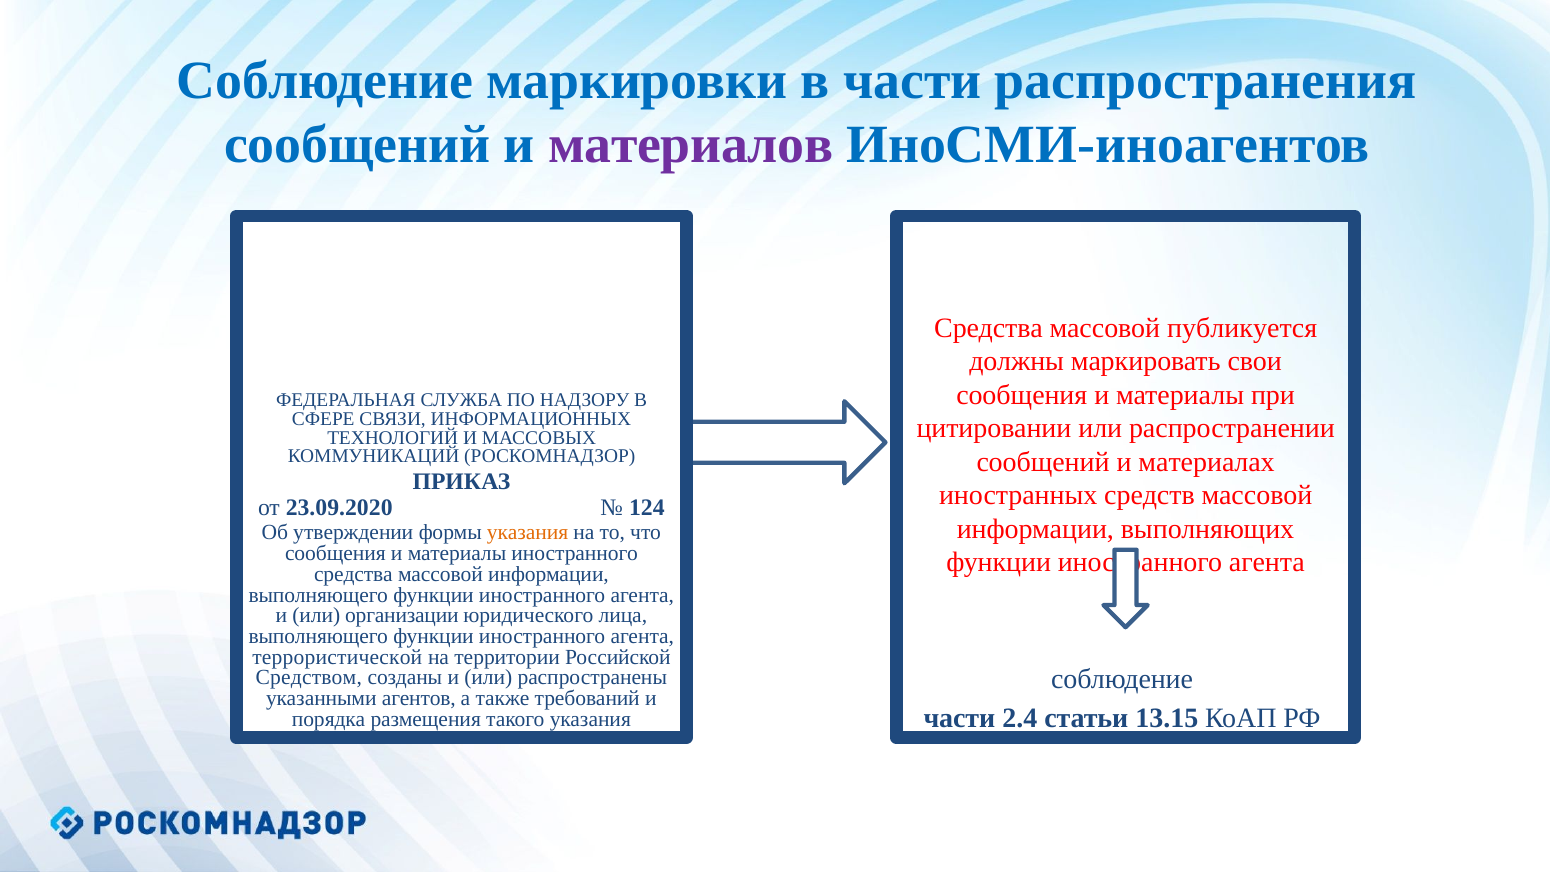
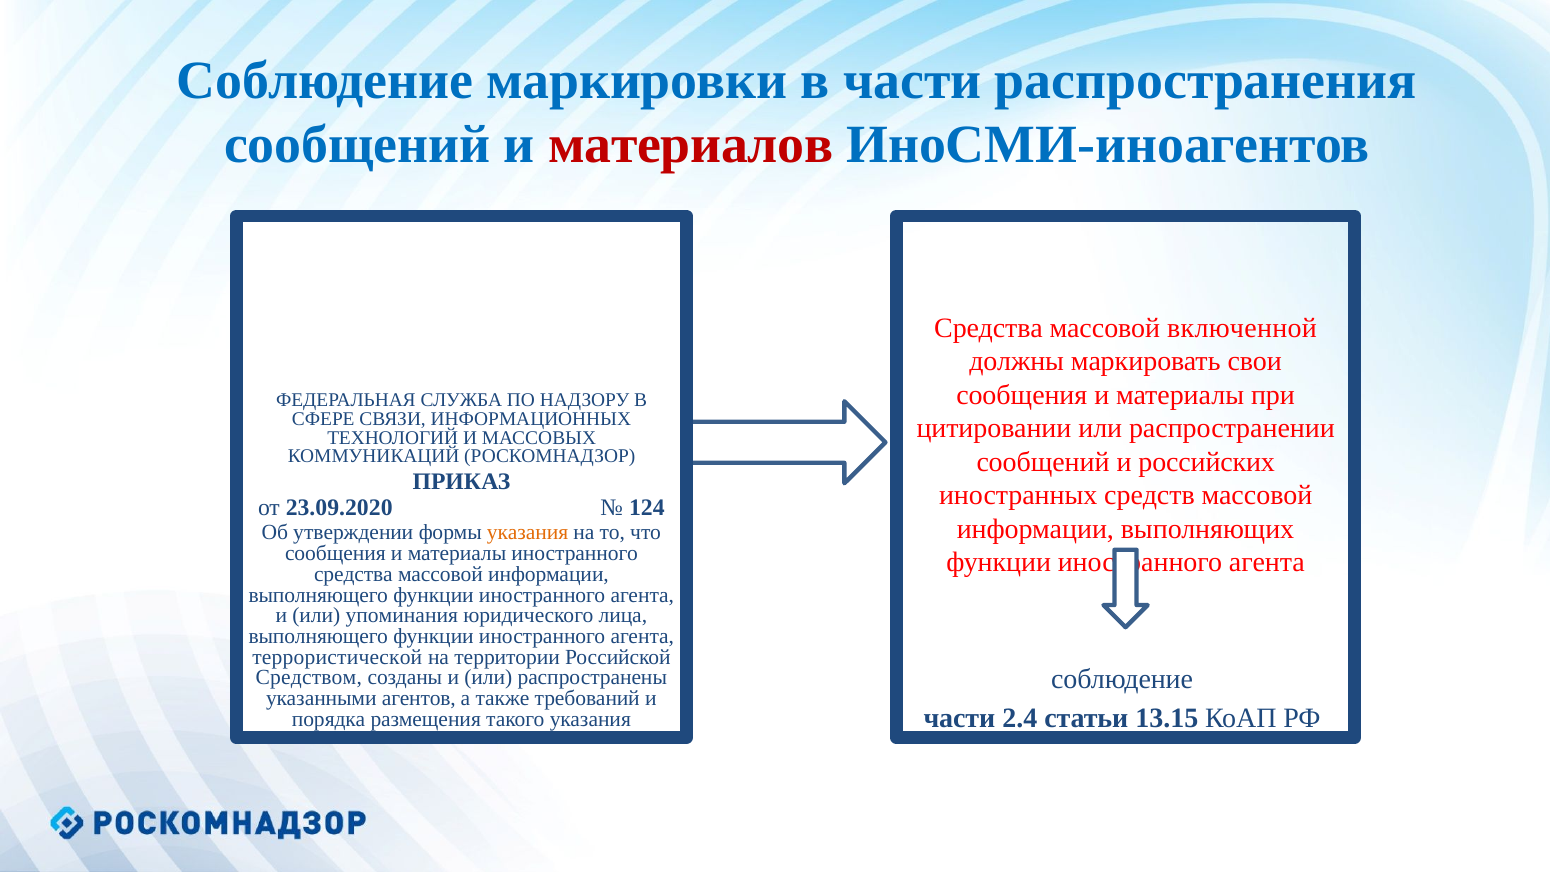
материалов colour: purple -> red (691, 145)
публикуется: публикуется -> включенной (1242, 328)
материалах: материалах -> российских (1207, 462)
организации: организации -> упоминания (402, 616)
